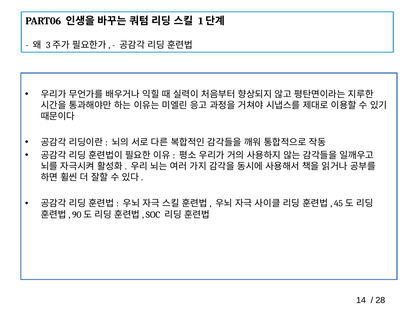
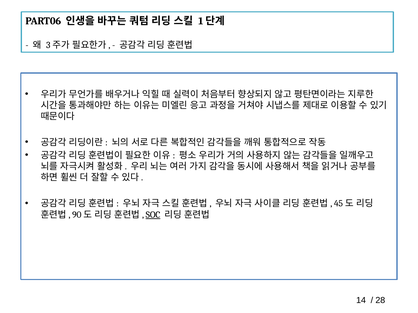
SOC underline: none -> present (153, 215)
